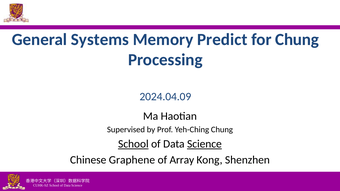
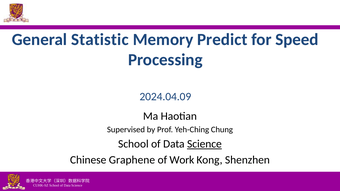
Systems: Systems -> Statistic (100, 39)
for Chung: Chung -> Speed (297, 39)
School underline: present -> none (133, 144)
Array: Array -> Work (182, 160)
